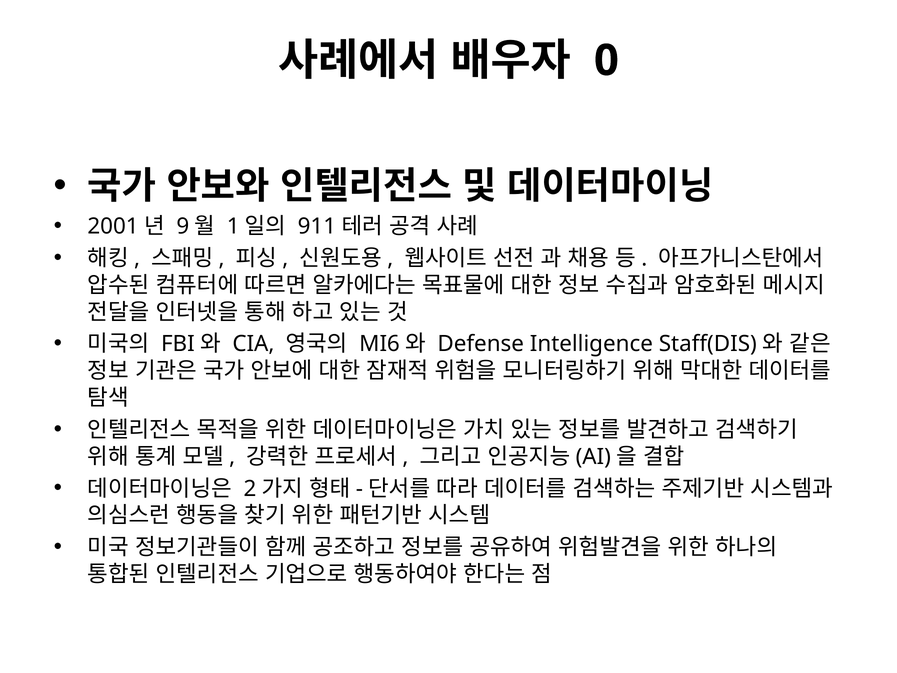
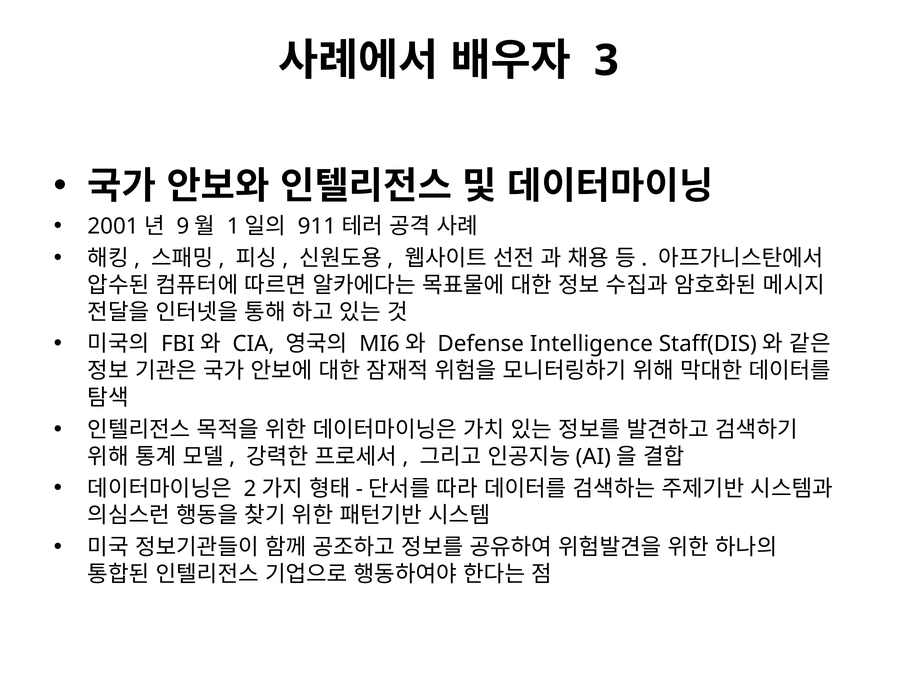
0: 0 -> 3 (606, 61)
